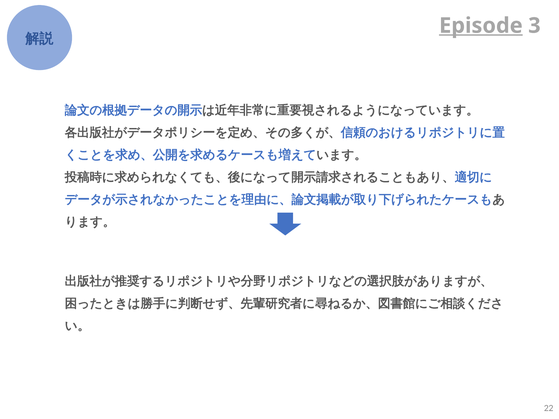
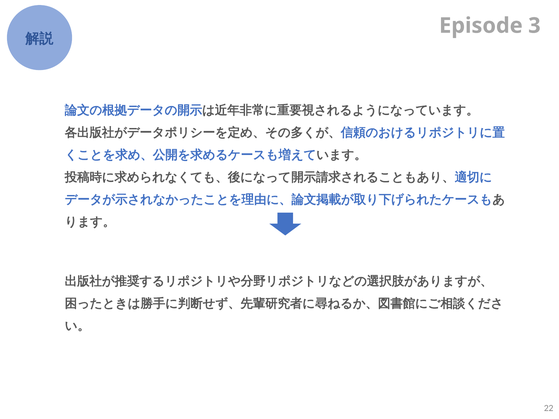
Episode underline: present -> none (481, 26)
